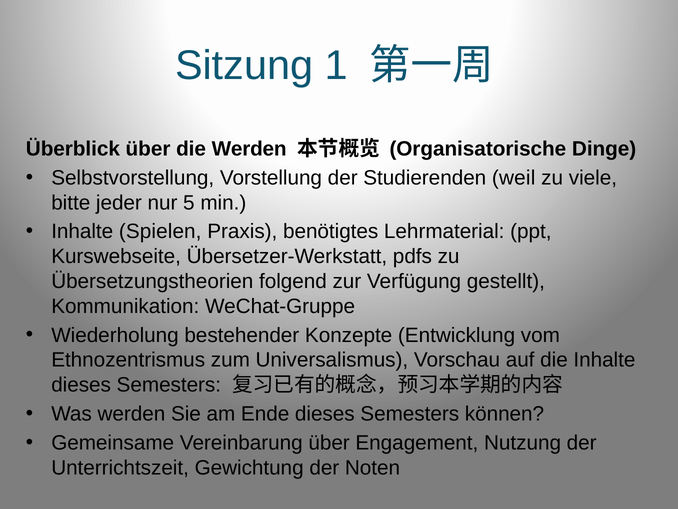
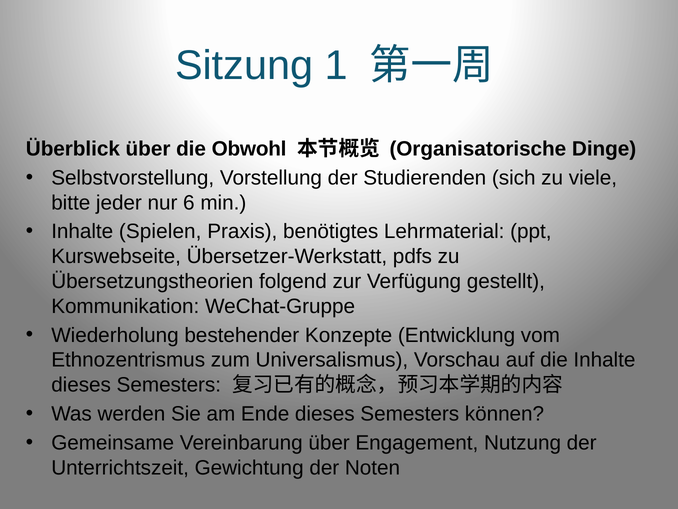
die Werden: Werden -> Obwohl (249, 149)
weil: weil -> sich (514, 178)
5: 5 -> 6 (189, 202)
